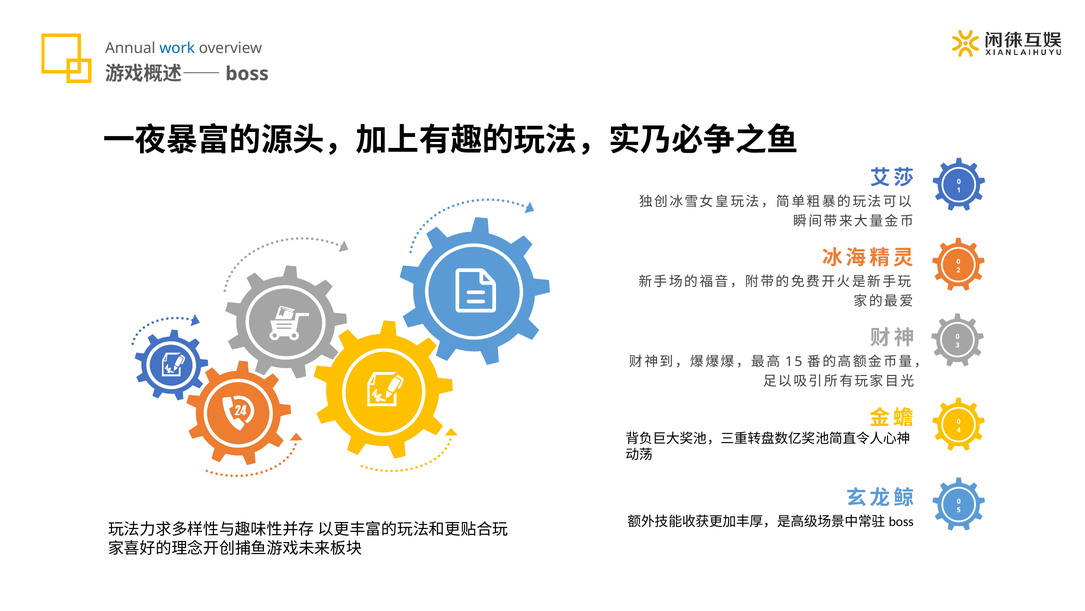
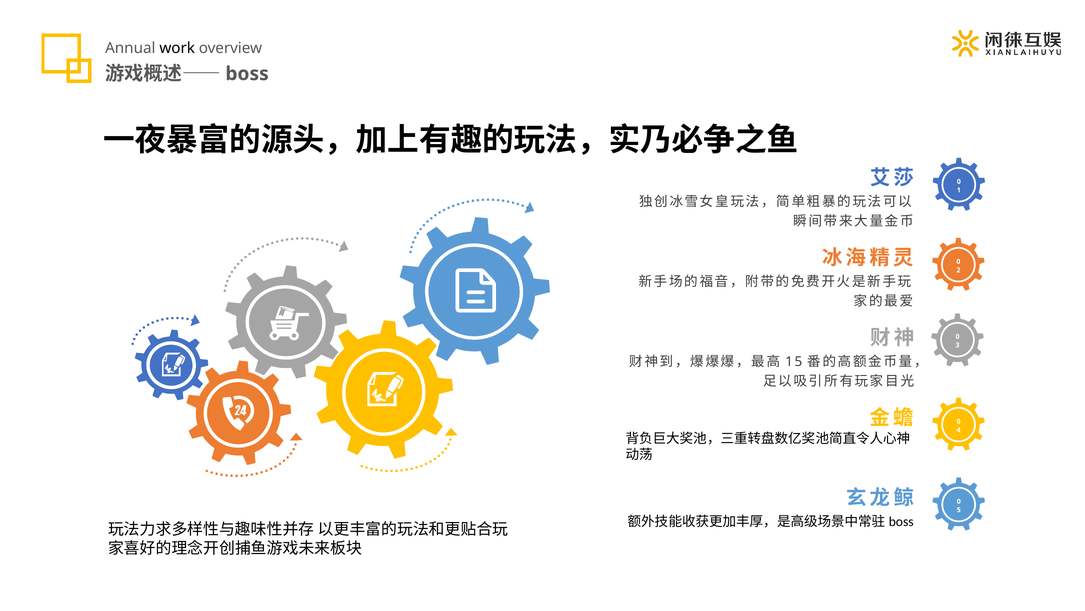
work colour: blue -> black (177, 48)
